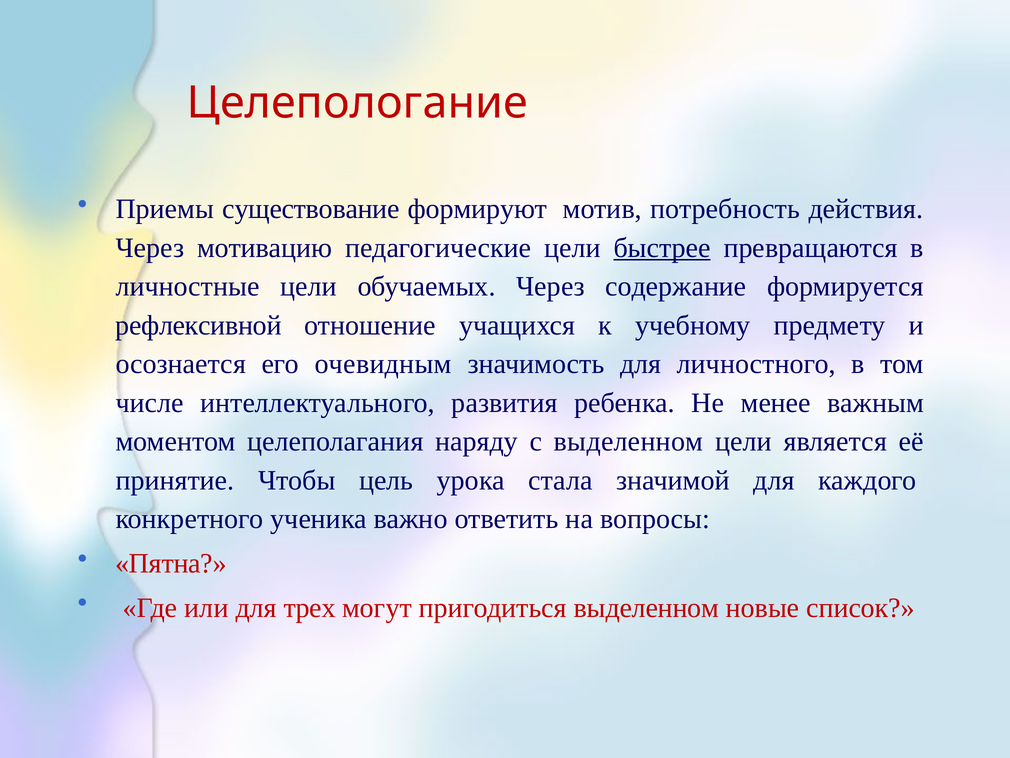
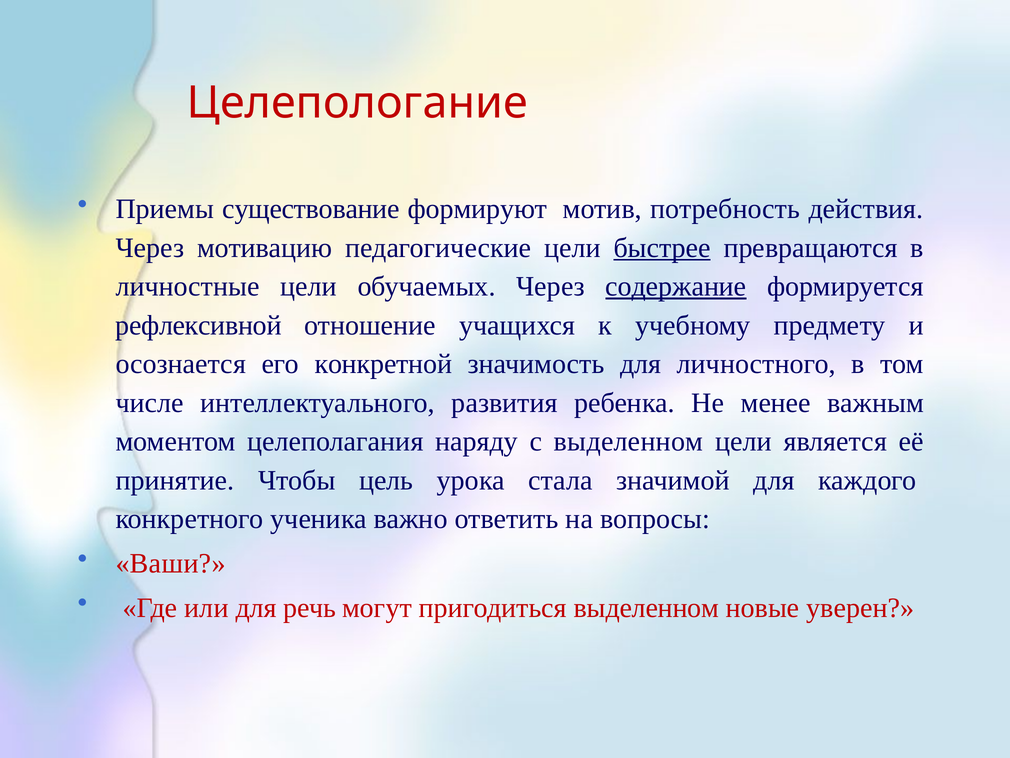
содержание underline: none -> present (676, 286)
очевидным: очевидным -> конкретной (383, 364)
Пятна: Пятна -> Ваши (171, 563)
трех: трех -> речь (310, 607)
список: список -> уверен (860, 607)
